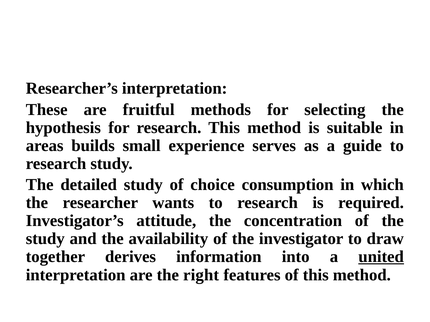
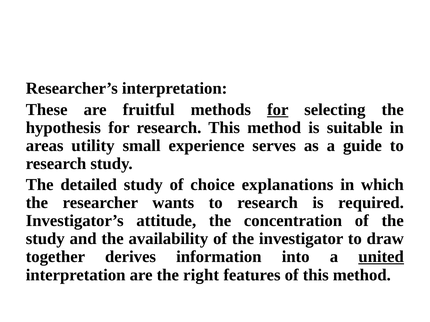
for underline: none -> present (278, 110)
builds: builds -> utility (93, 146)
consumption: consumption -> explanations (288, 185)
